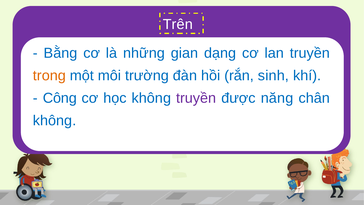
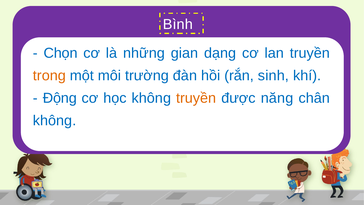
Trên: Trên -> Bình (178, 24)
Bằng: Bằng -> Chọn (61, 53)
Công: Công -> Động (60, 98)
truyền colour: purple -> orange (196, 98)
